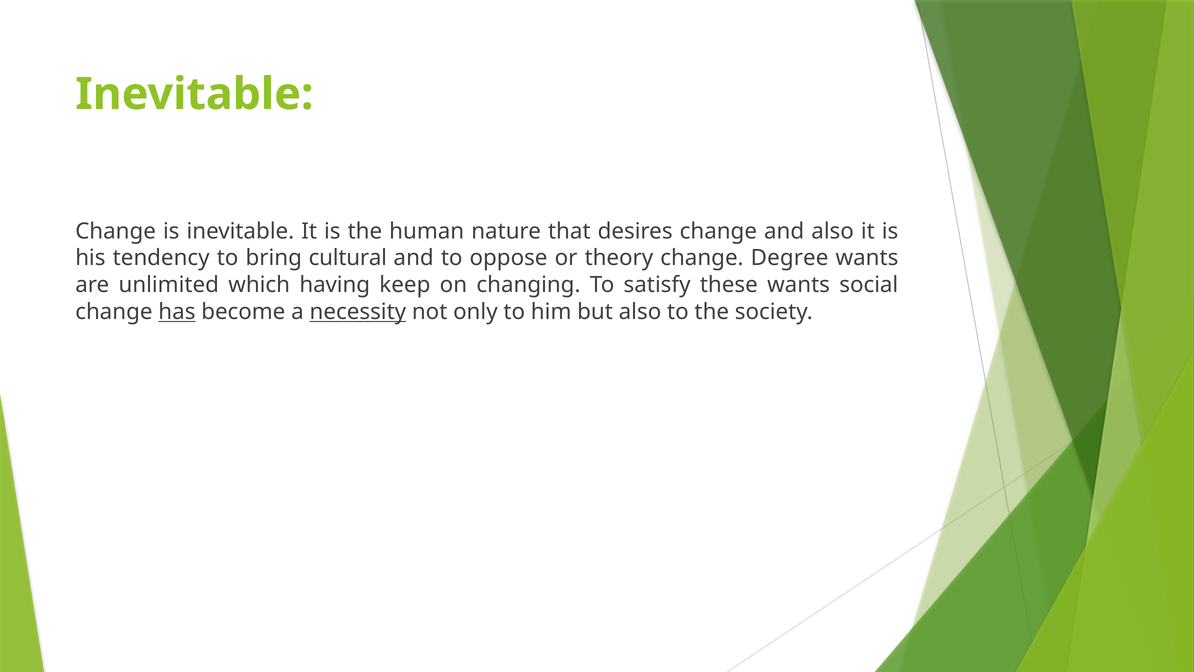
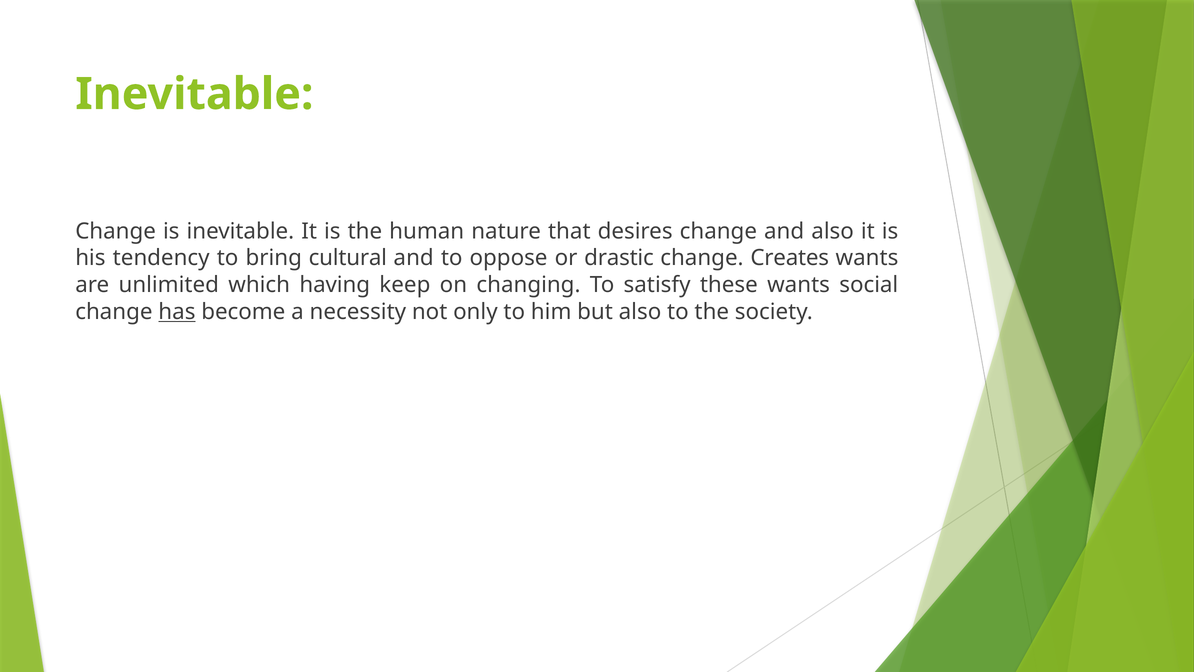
theory: theory -> drastic (619, 258)
Degree: Degree -> Creates (790, 258)
necessity underline: present -> none (358, 312)
